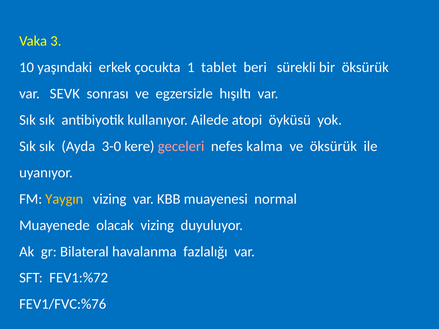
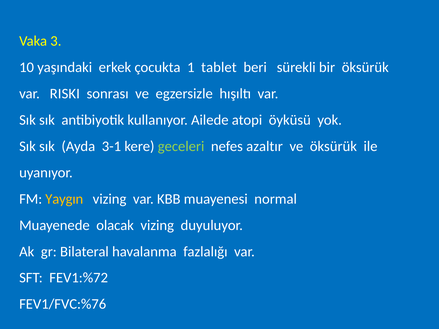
SEVK: SEVK -> RISKI (65, 94)
3-0: 3-0 -> 3-1 (111, 146)
geceleri colour: pink -> light green (181, 146)
kalma: kalma -> azaltır (265, 146)
